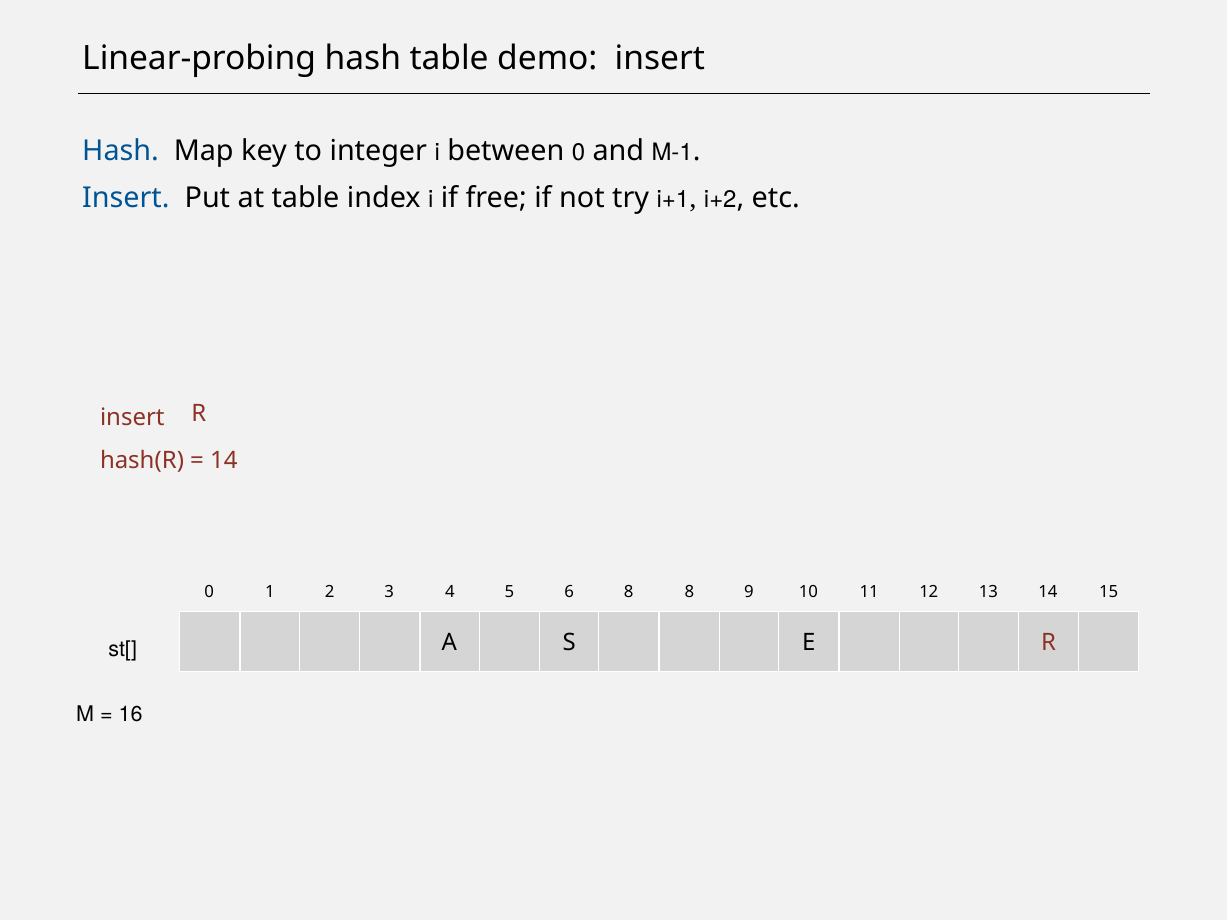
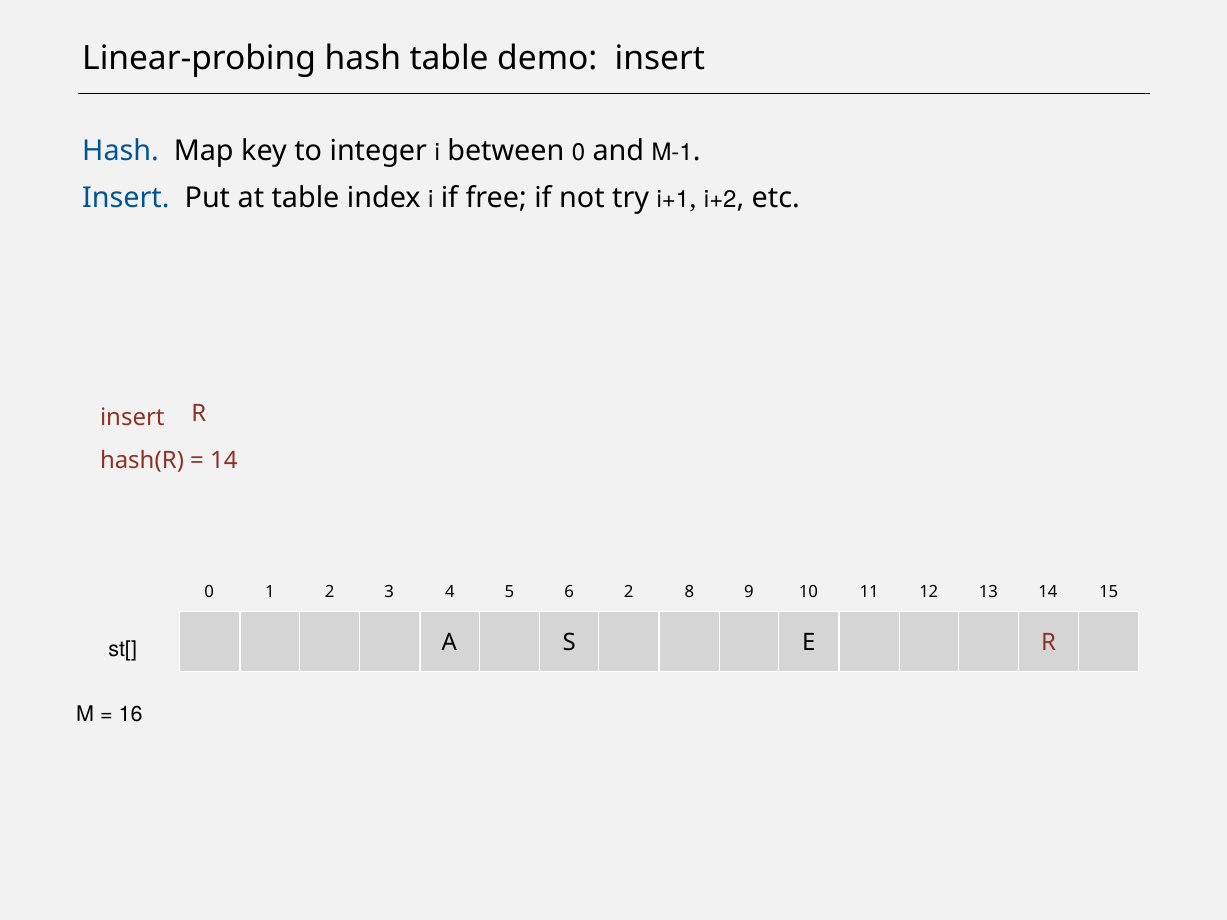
6 8: 8 -> 2 (629, 592)
